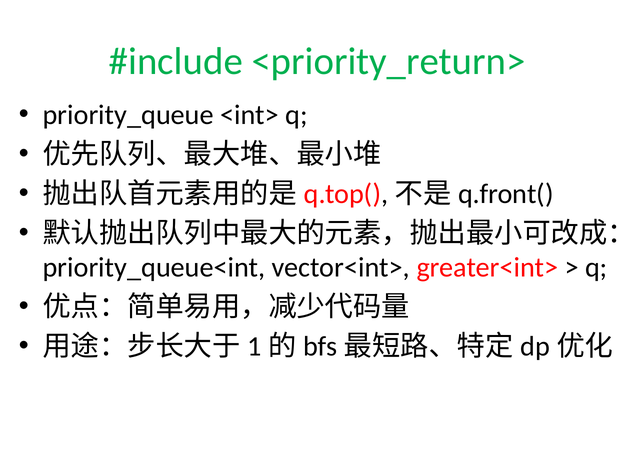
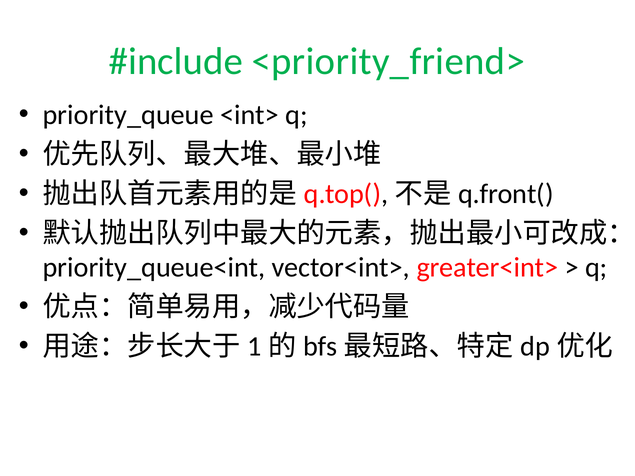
<priority_return>: <priority_return> -> <priority_friend> (388, 61)
